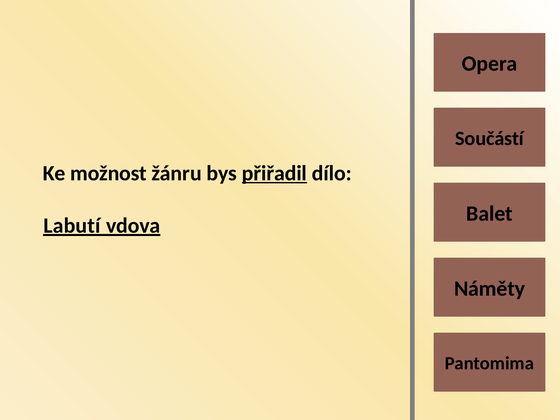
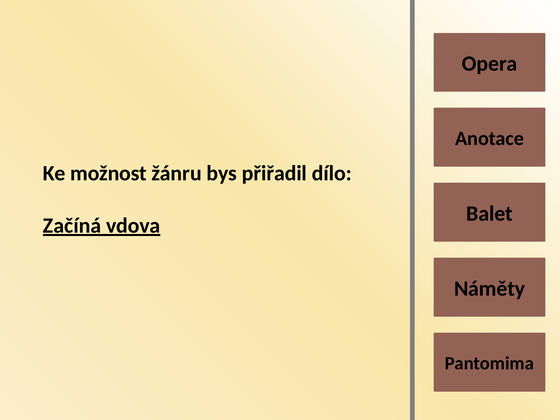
Součástí: Součástí -> Anotace (490, 139)
přiřadil underline: present -> none (274, 173)
Labutí: Labutí -> Začíná (72, 226)
